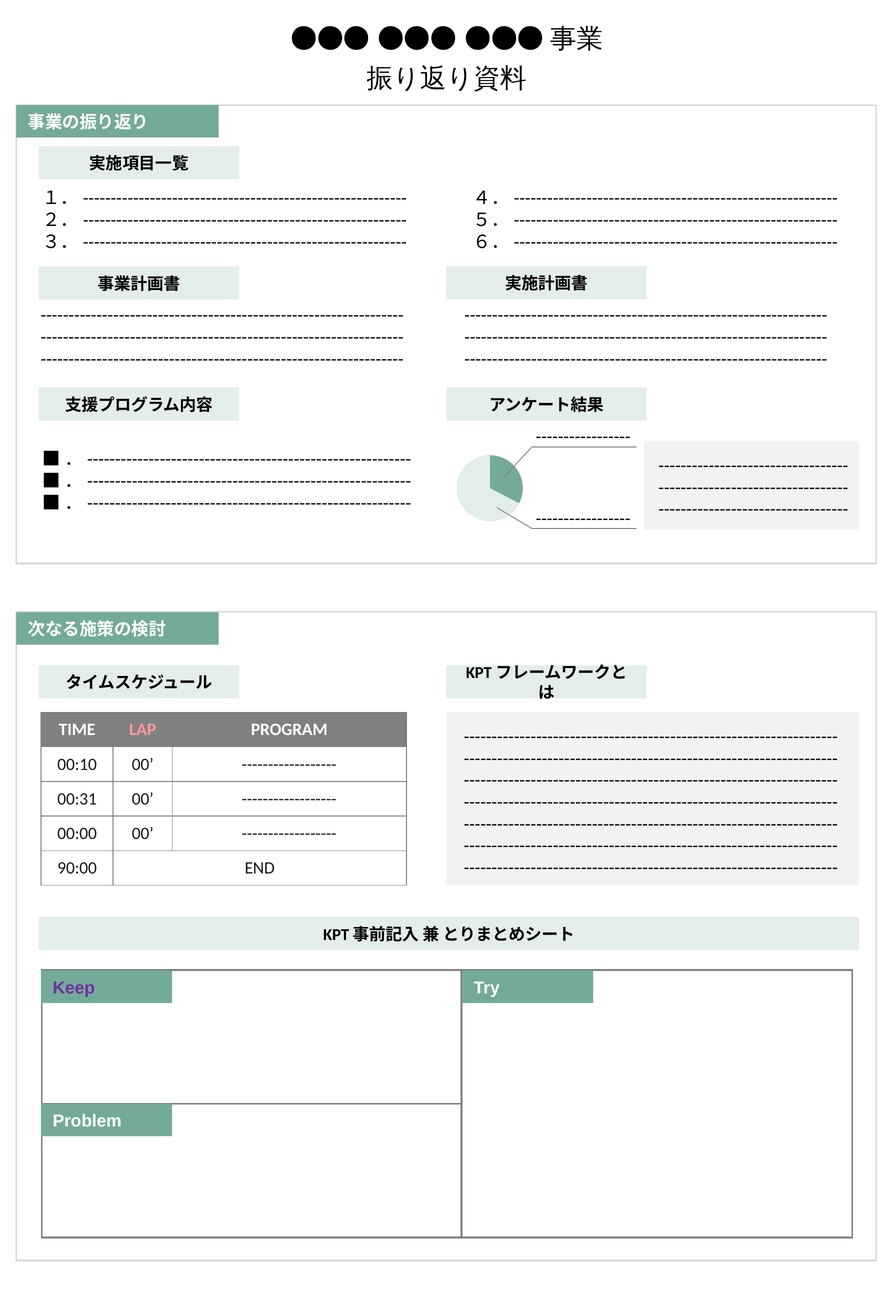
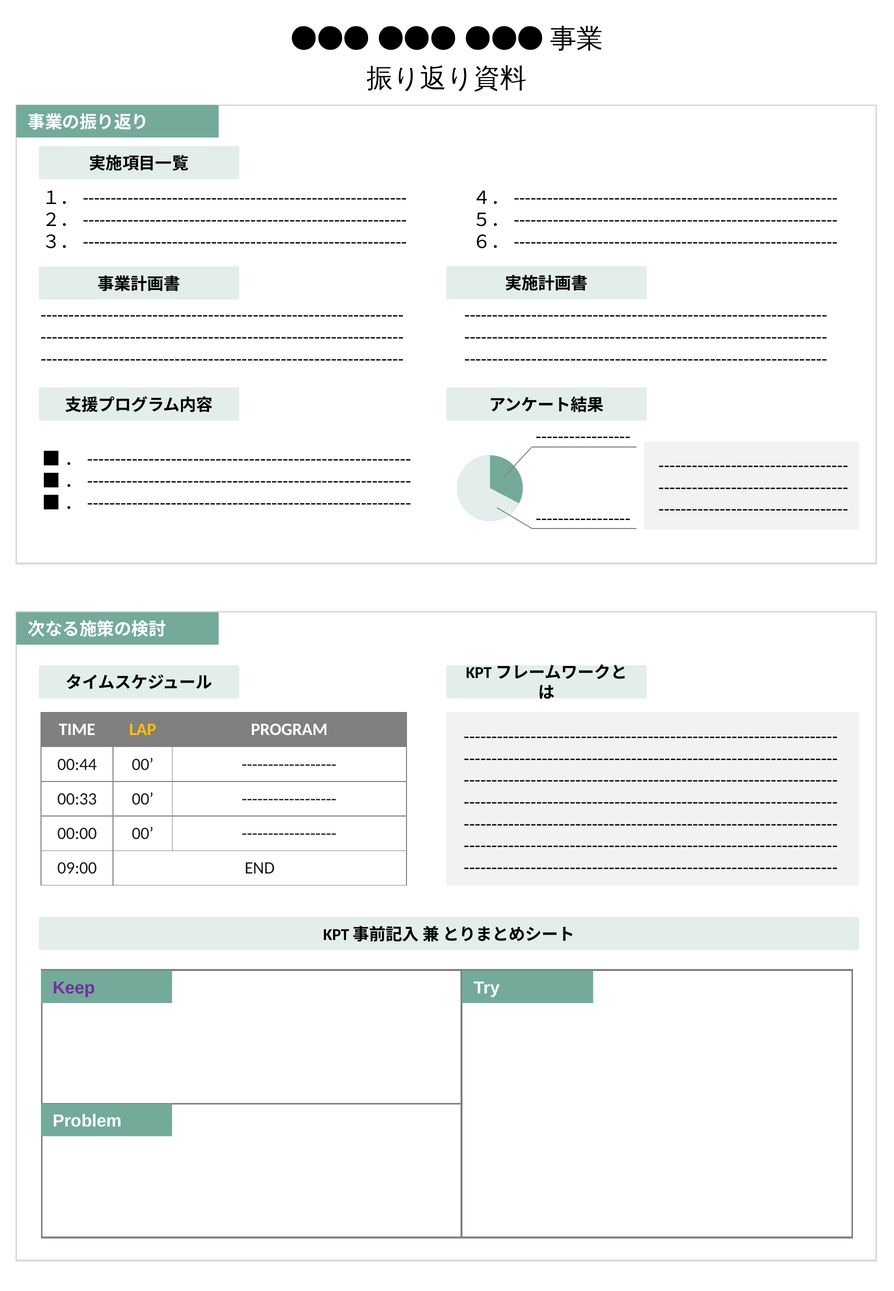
LAP colour: pink -> yellow (143, 730)
00:10: 00:10 -> 00:44 (77, 765)
00:31: 00:31 -> 00:33 (77, 799)
90:00: 90:00 -> 09:00 (77, 868)
